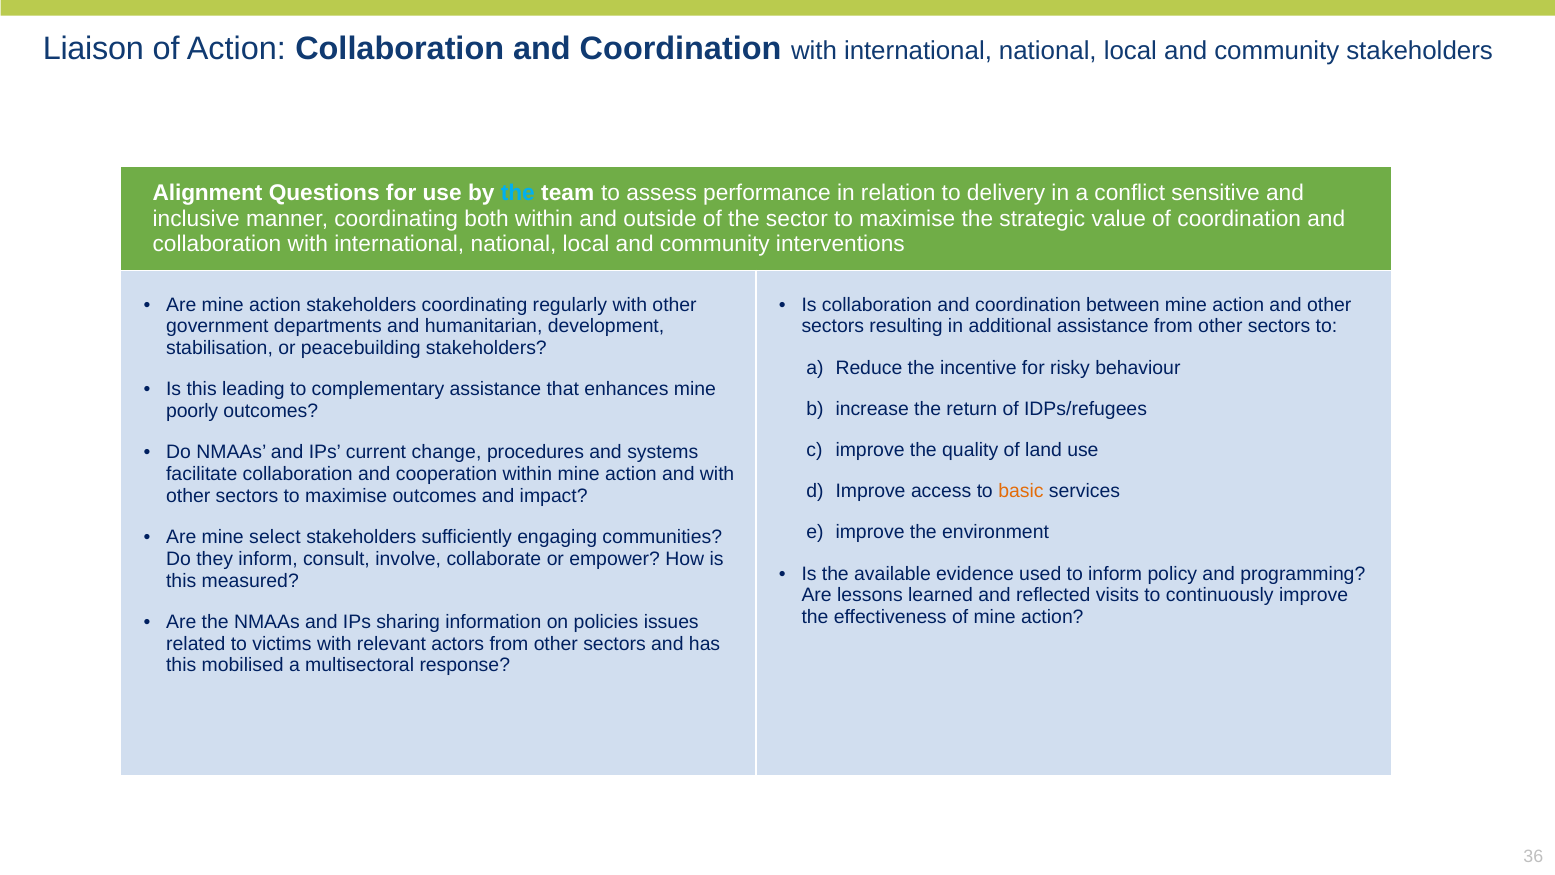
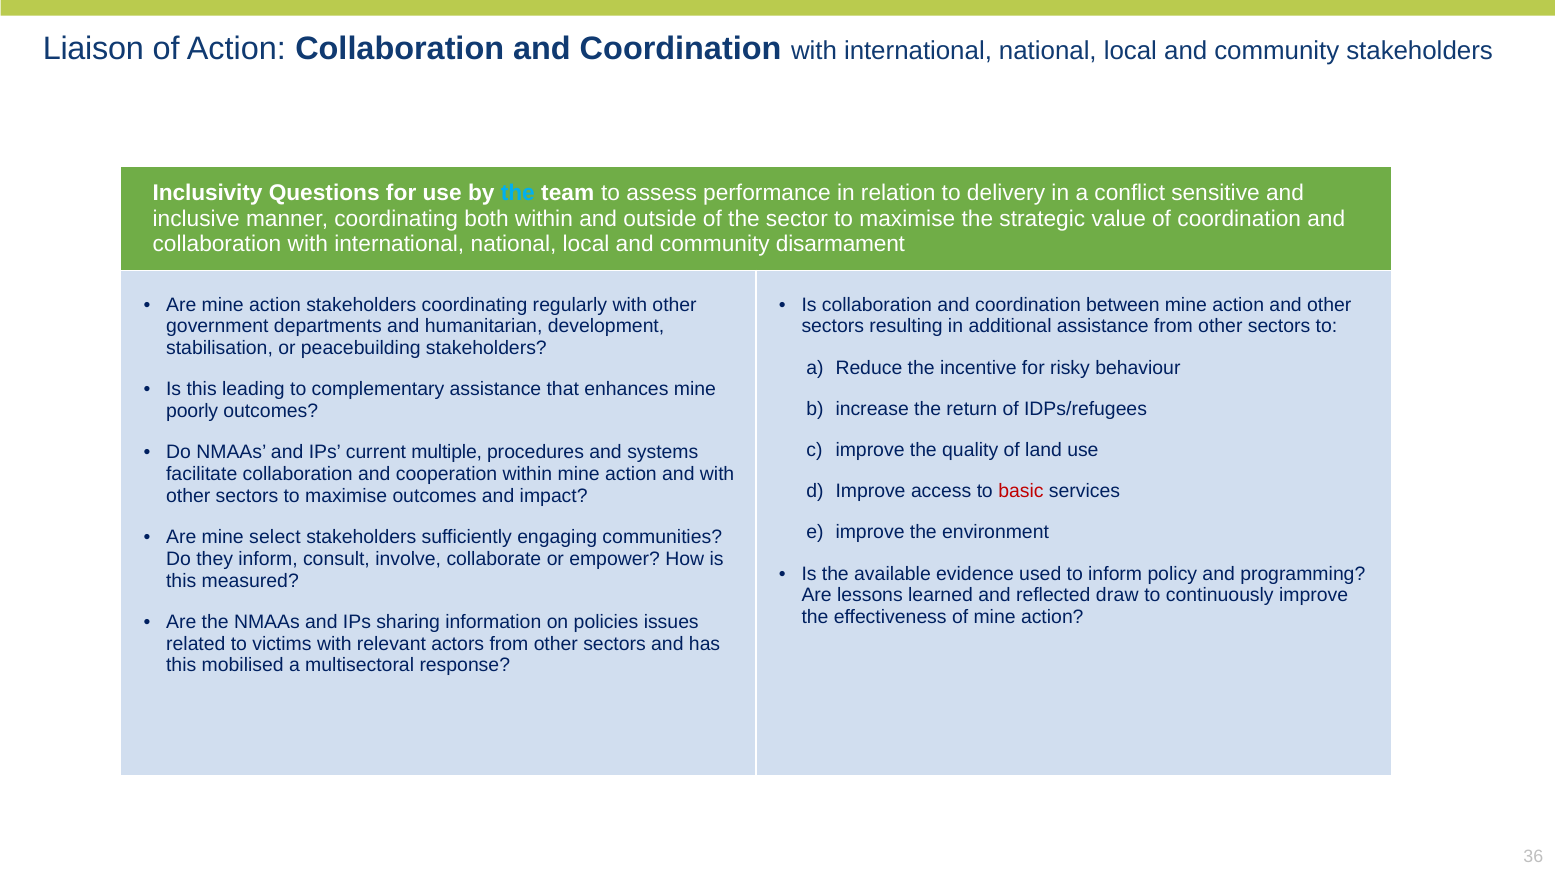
Alignment: Alignment -> Inclusivity (208, 193)
interventions: interventions -> disarmament (840, 244)
change: change -> multiple (447, 452)
basic colour: orange -> red (1021, 491)
visits: visits -> draw (1117, 595)
